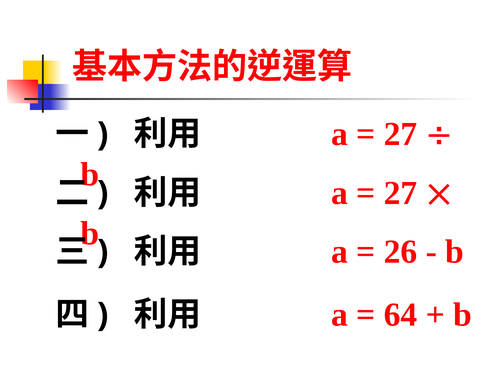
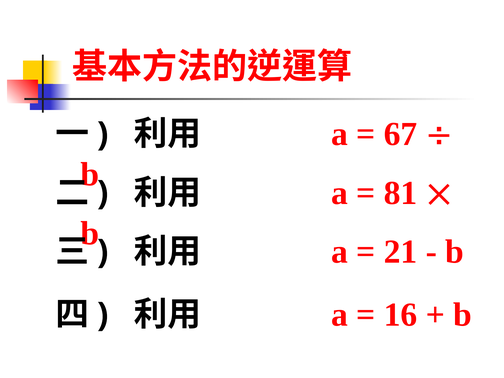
27: 27 -> 67 (400, 134)
27: 27 -> 81 (400, 193)
26: 26 -> 21 (400, 252)
64: 64 -> 16 (400, 315)
